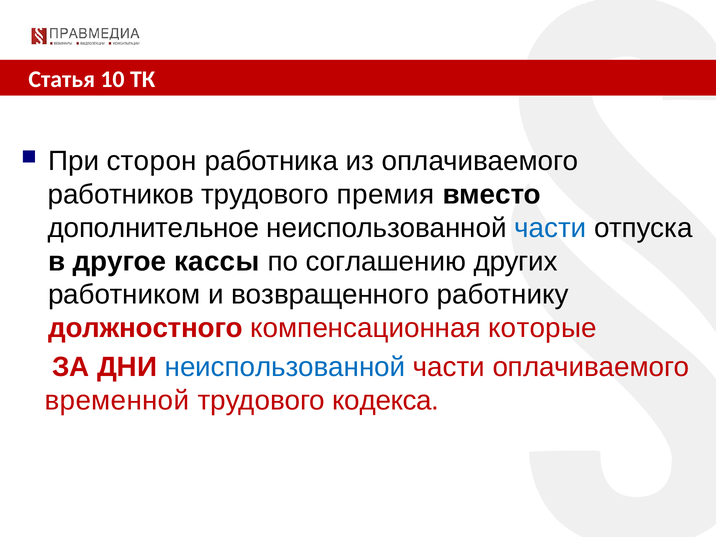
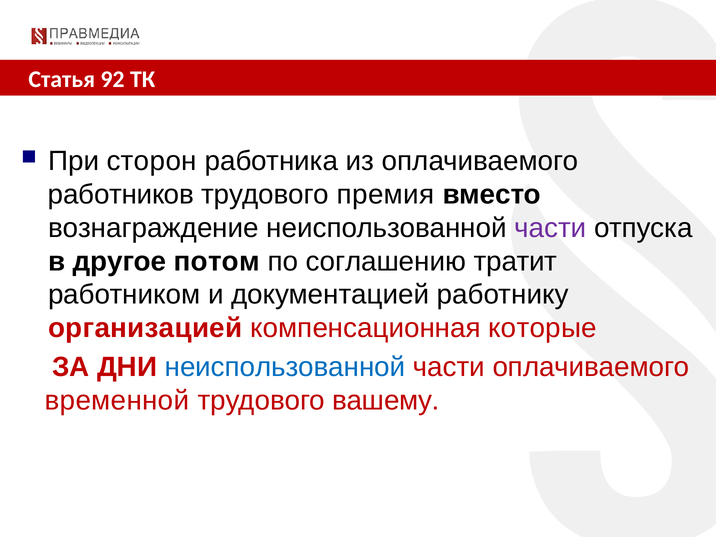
10: 10 -> 92 (113, 79)
дополнительное: дополнительное -> вознаграждение (153, 228)
части colour: blue -> purple (550, 228)
кассы: кассы -> потом (217, 261)
других: других -> тратит (516, 261)
возвращенного: возвращенного -> документацией (330, 295)
должностного: должностного -> организацией (145, 328)
кодекса: кодекса -> вашему (386, 401)
